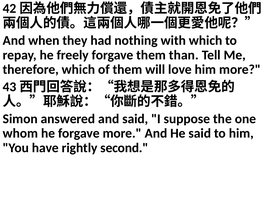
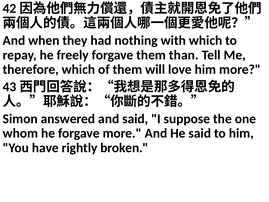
second: second -> broken (124, 148)
